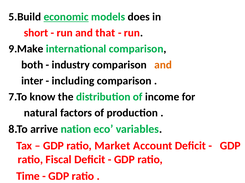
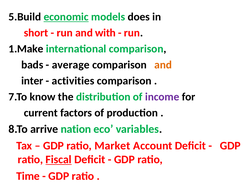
that: that -> with (105, 33)
9.Make: 9.Make -> 1.Make (26, 49)
both: both -> bads (32, 65)
industry: industry -> average (71, 65)
including: including -> activities (73, 81)
income colour: black -> purple (162, 97)
natural: natural -> current (41, 113)
Fiscal underline: none -> present (59, 160)
